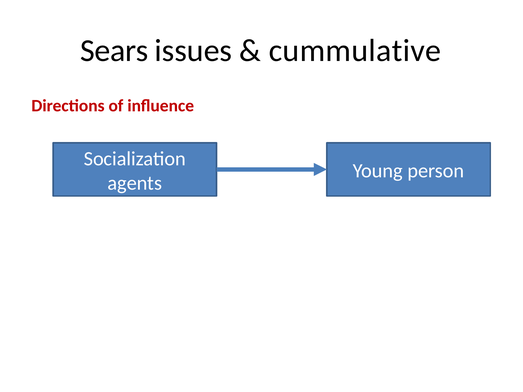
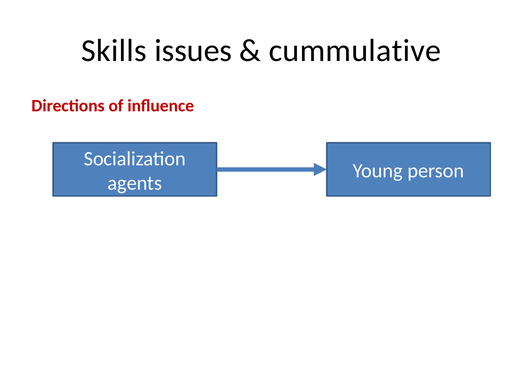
Sears: Sears -> Skills (114, 51)
